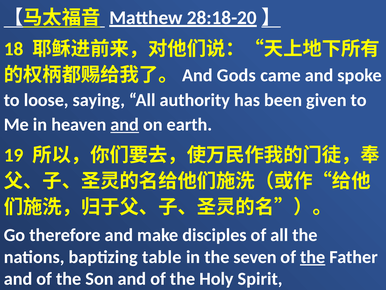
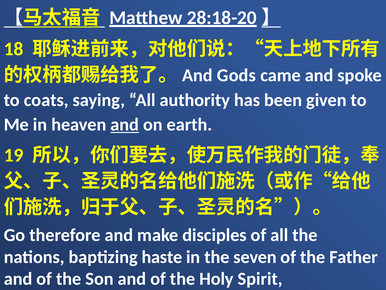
loose: loose -> coats (46, 100)
table: table -> haste (162, 257)
the underline: present -> none (313, 257)
